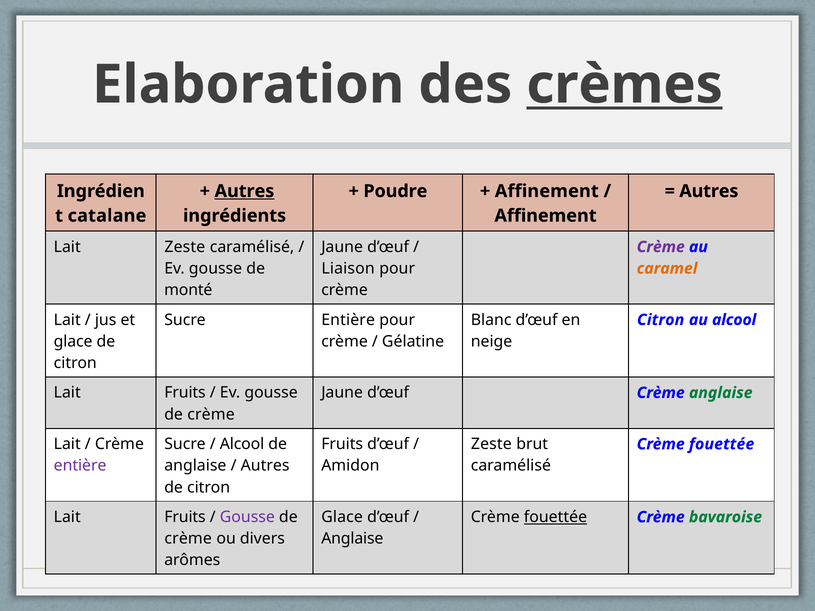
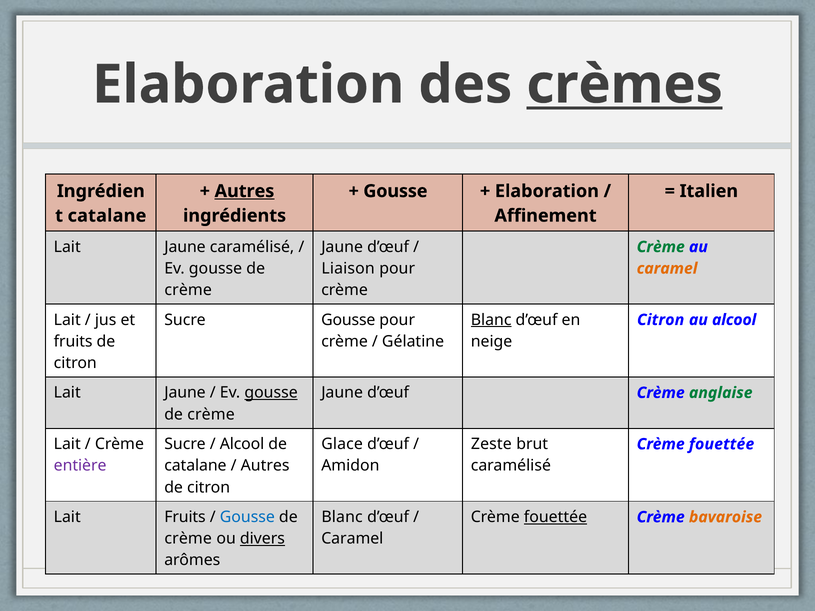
Poudre: Poudre -> Gousse (395, 191)
Affinement: Affinement -> Elaboration (547, 191)
Autres: Autres -> Italien (709, 191)
Zeste: Zeste -> Jaune (185, 247)
Crème colour: purple -> green (661, 247)
monté: monté -> crème (188, 290)
Sucre Entière: Entière -> Gousse (348, 320)
Blanc underline: none -> present (491, 320)
glace: glace -> fruits (73, 342)
Fruits: Fruits -> Jaune (185, 393)
gousse underline: none -> present (271, 393)
Fruits: Fruits -> Glace (342, 444)
anglaise: anglaise -> catalane (195, 466)
Gousse colour: purple -> blue (247, 517)
Glace: Glace -> Blanc (342, 517)
bavaroise colour: green -> orange (726, 517)
divers underline: none -> present (262, 539)
Anglaise: Anglaise -> Caramel (352, 539)
